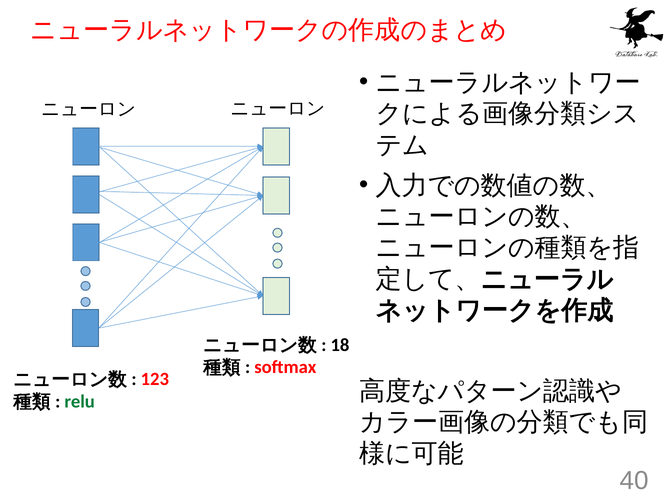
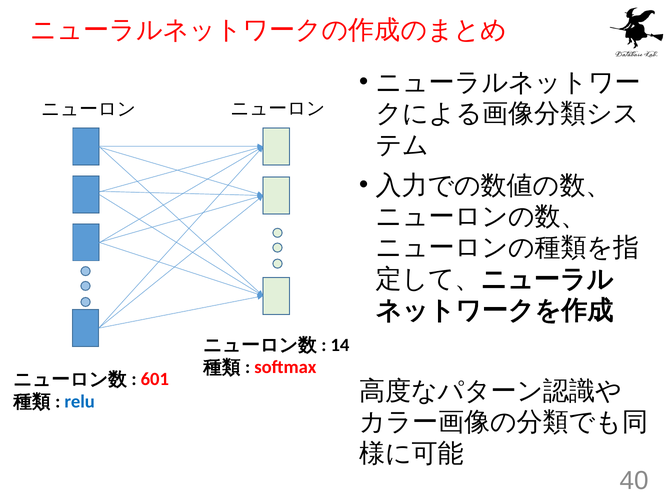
18: 18 -> 14 (340, 345)
123: 123 -> 601 (155, 380)
relu colour: green -> blue (80, 402)
